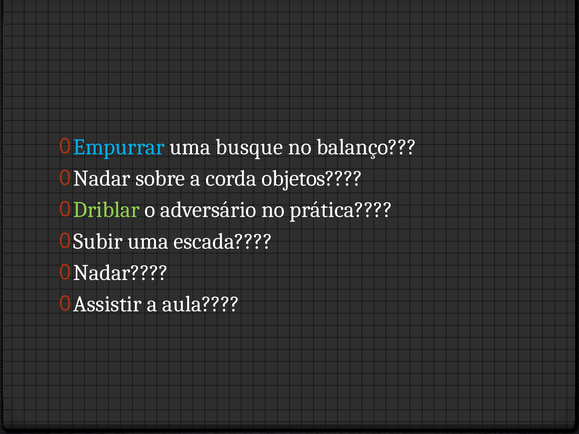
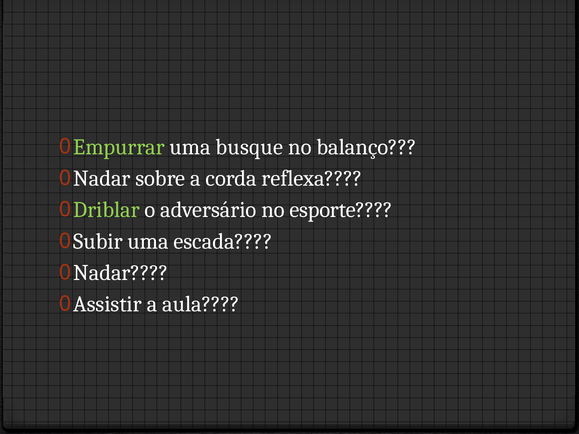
Empurrar colour: light blue -> light green (119, 147)
objetos: objetos -> reflexa (312, 178)
prática: prática -> esporte (341, 210)
